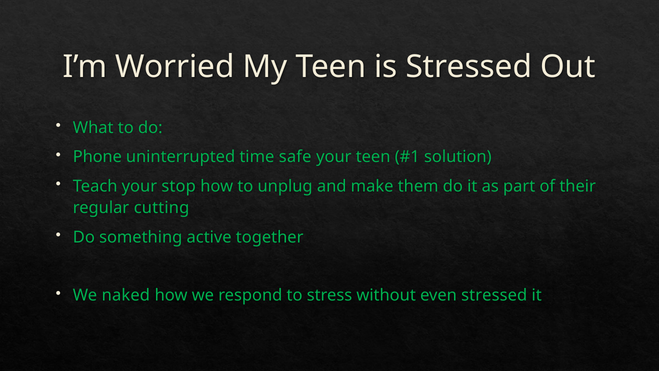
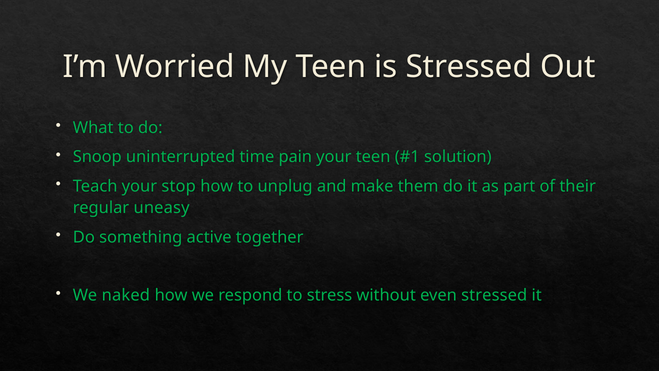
Phone: Phone -> Snoop (97, 157)
safe: safe -> pain (295, 157)
cutting: cutting -> uneasy (162, 208)
